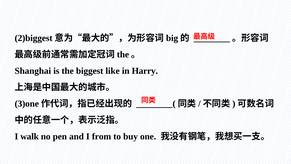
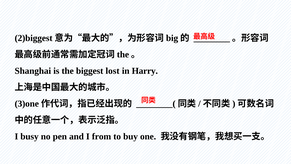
like: like -> lost (113, 71)
walk: walk -> busy (30, 136)
